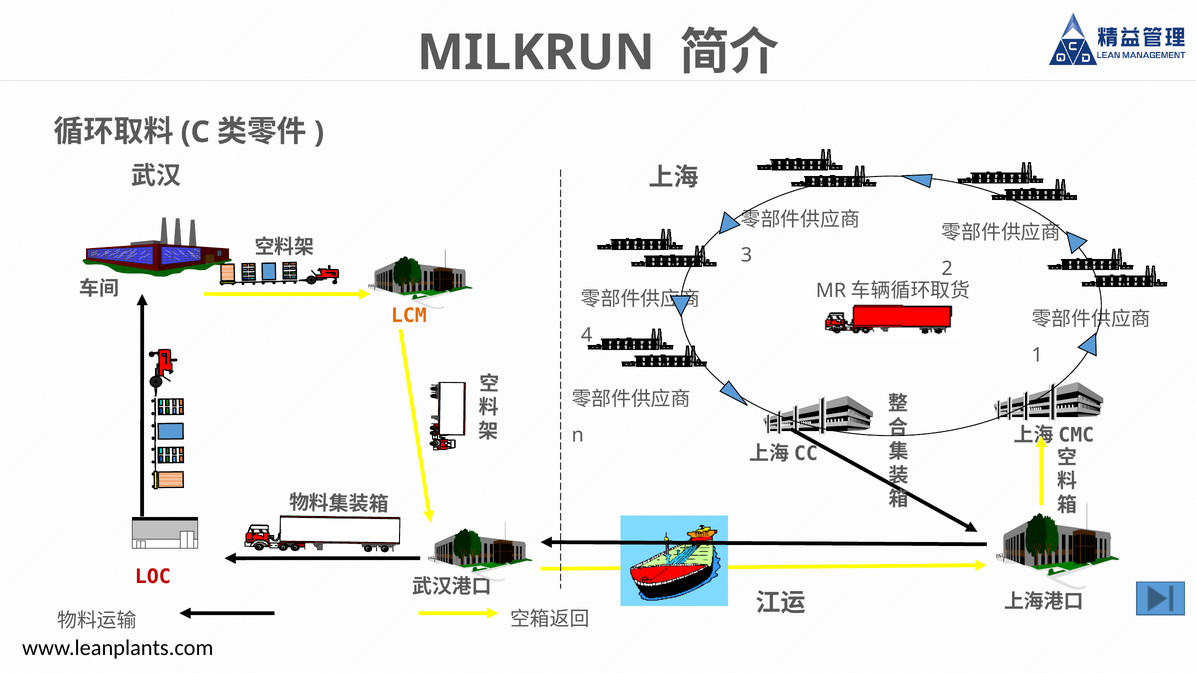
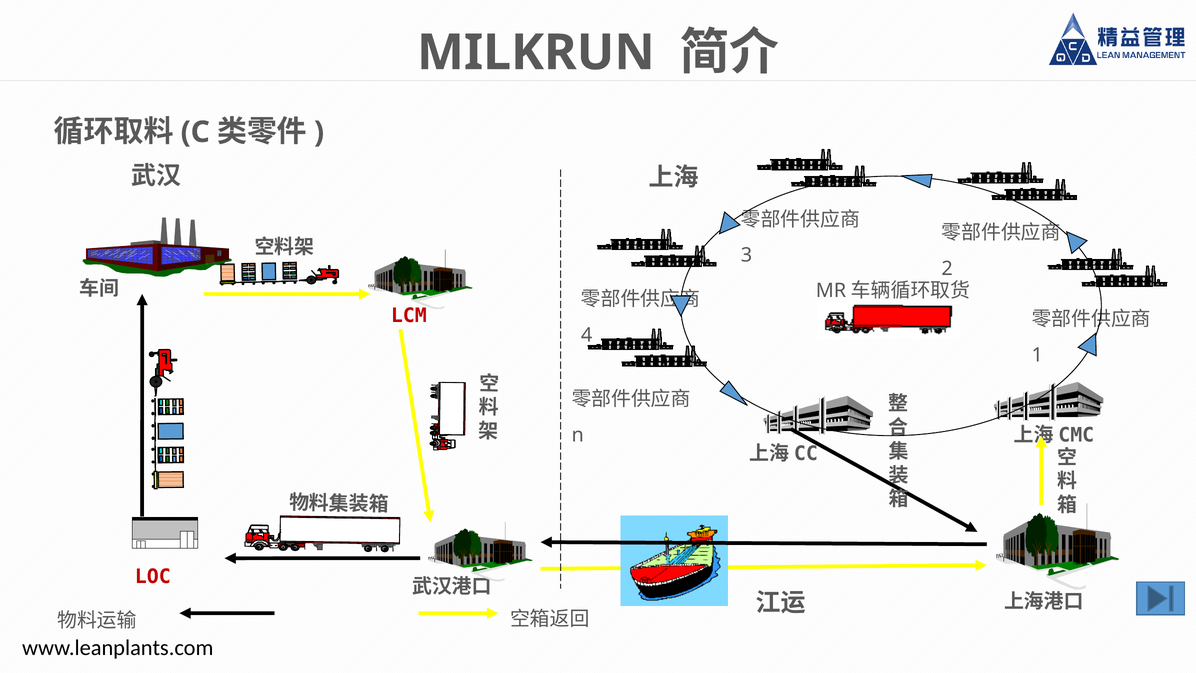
LCM colour: orange -> red (409, 316)
